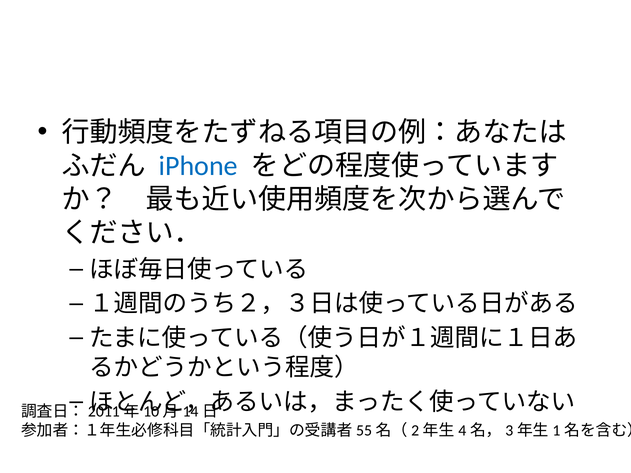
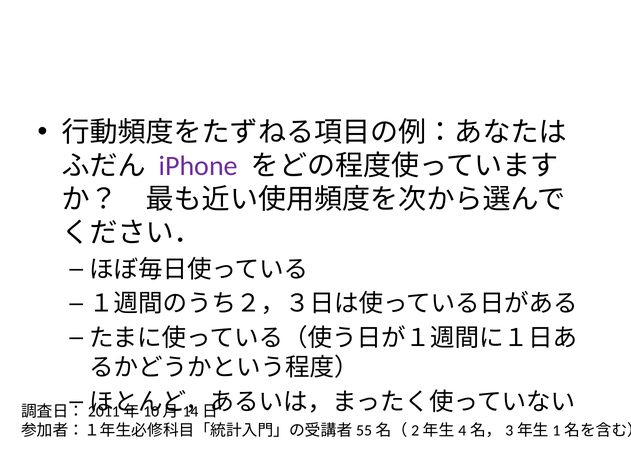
iPhone colour: blue -> purple (198, 166)
